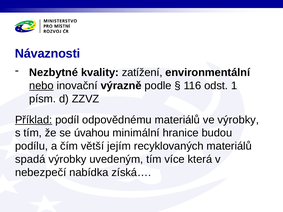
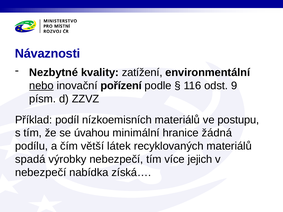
výrazně: výrazně -> pořízení (121, 86)
1: 1 -> 9 (234, 86)
Příklad underline: present -> none (34, 120)
odpovědnému: odpovědnému -> nízkoemisních (117, 120)
ve výrobky: výrobky -> postupu (238, 120)
budou: budou -> žádná (217, 133)
jejím: jejím -> látek (119, 146)
výrobky uvedeným: uvedeným -> nebezpečí (116, 159)
která: která -> jejich (200, 159)
